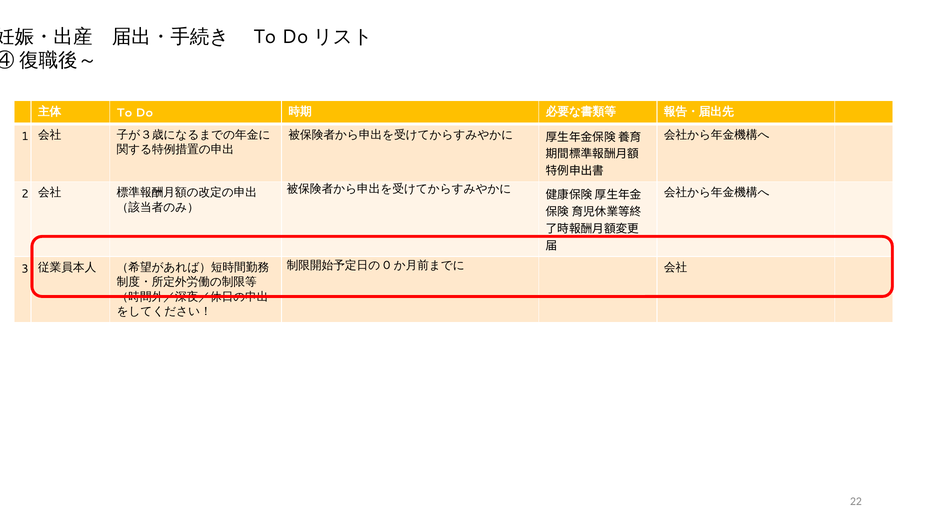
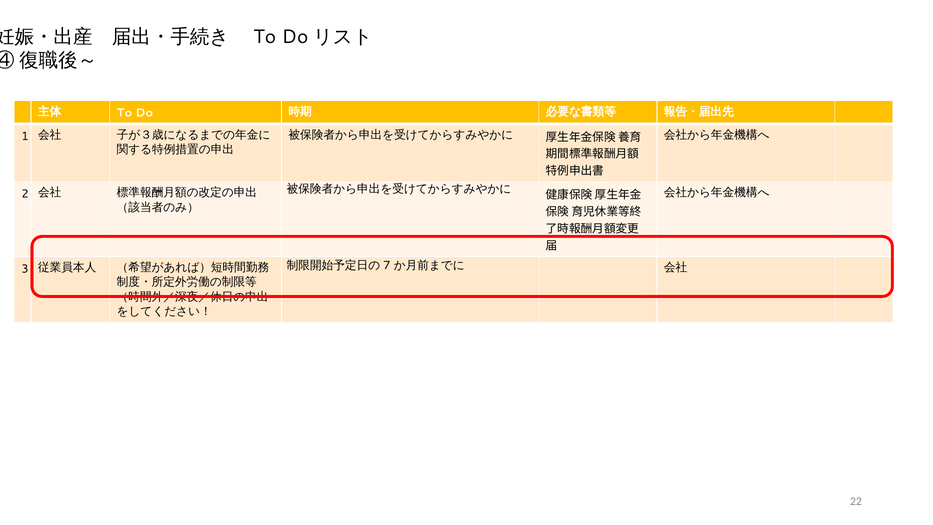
0: 0 -> 7 (387, 265)
